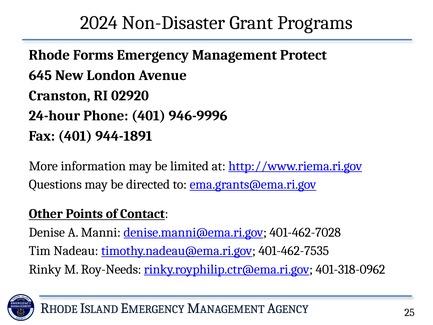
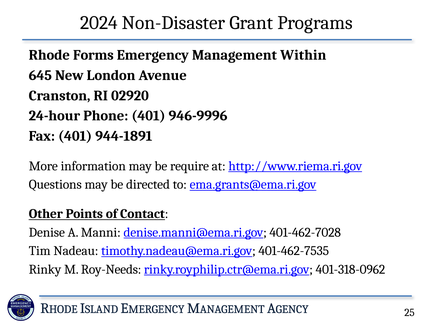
Protect: Protect -> Within (303, 55)
limited: limited -> require (190, 166)
